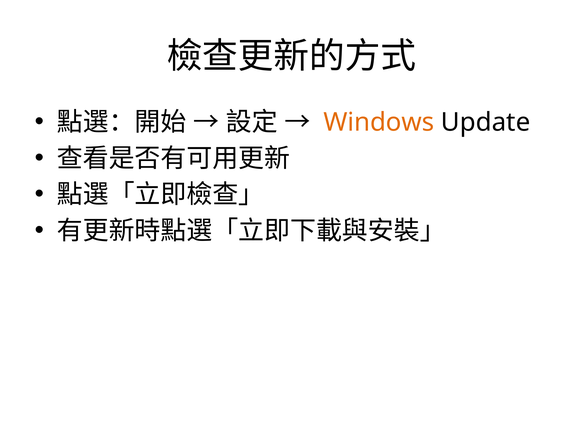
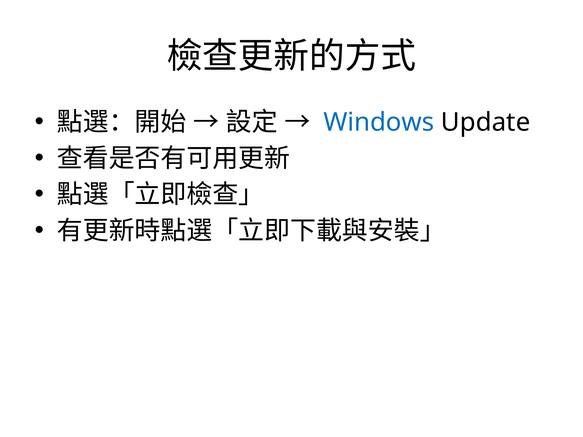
Windows colour: orange -> blue (379, 122)
